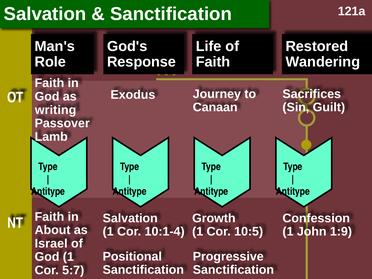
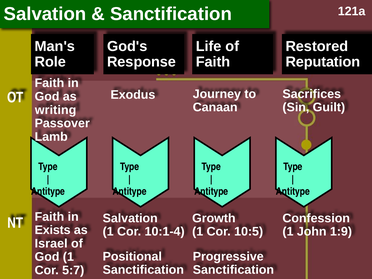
Wandering: Wandering -> Reputation (323, 62)
About: About -> Exists (53, 230)
